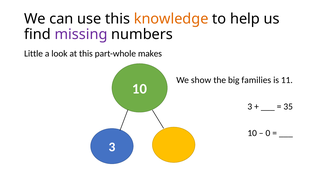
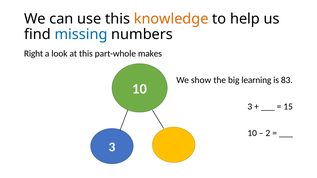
missing colour: purple -> blue (81, 34)
Little: Little -> Right (34, 54)
families: families -> learning (256, 80)
11: 11 -> 83 (287, 80)
35: 35 -> 15 (288, 107)
0: 0 -> 2 (268, 133)
